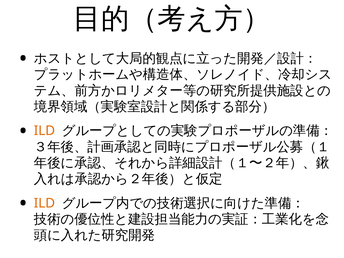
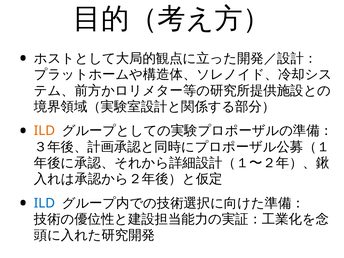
ILD colour: orange -> blue (45, 203)
